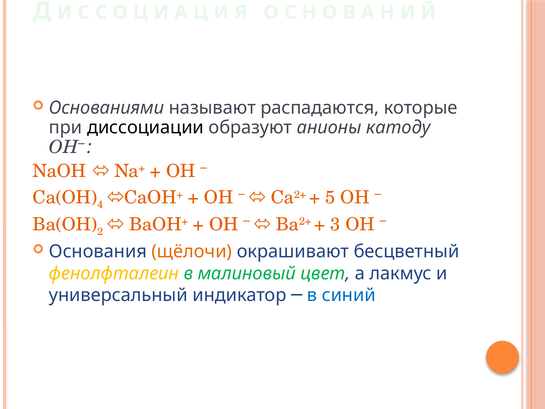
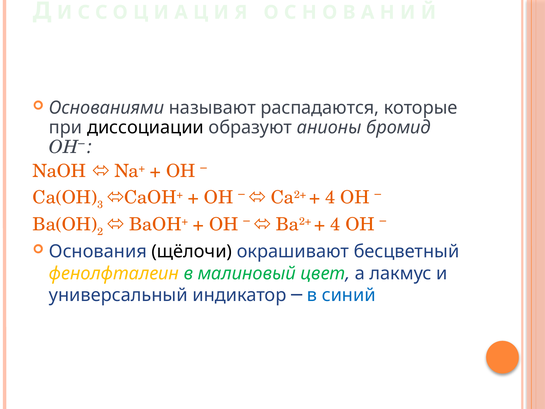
катоду: катоду -> бромид (399, 127)
4: 4 -> 3 (100, 205)
5: 5 -> 4 (330, 197)
3: 3 -> 4 (335, 224)
щёлочи colour: orange -> black (192, 252)
